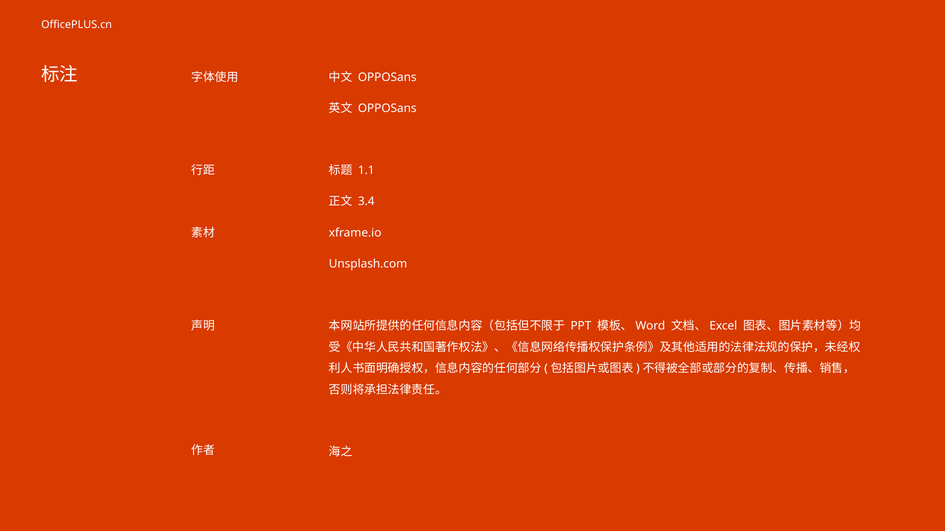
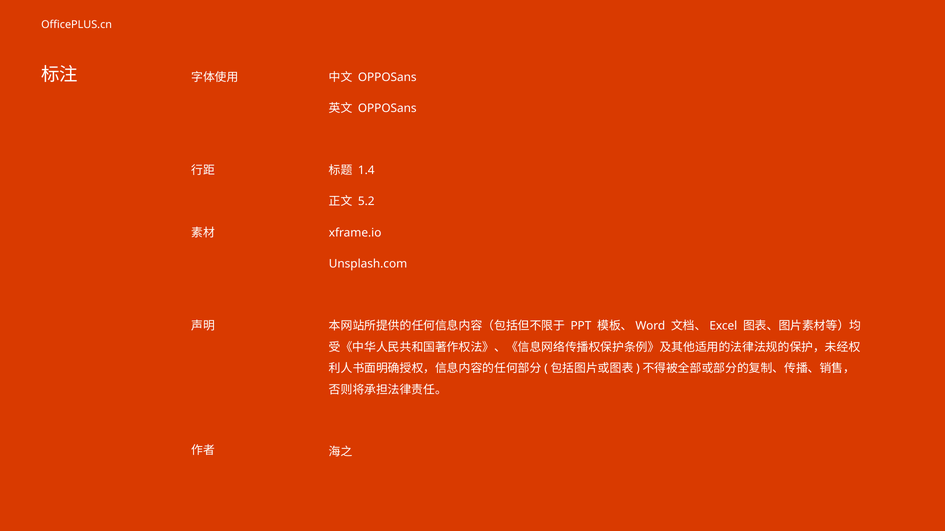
1.1: 1.1 -> 1.4 (366, 171)
3.4: 3.4 -> 5.2 (366, 202)
